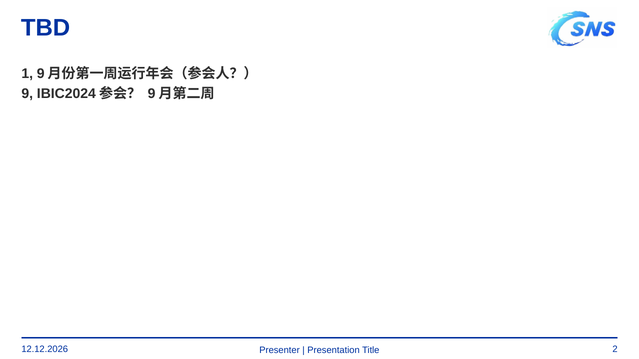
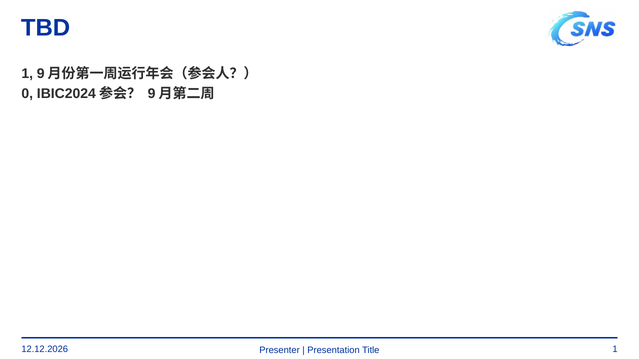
9: 9 -> 0 (27, 94)
Title 2: 2 -> 1 (615, 350)
